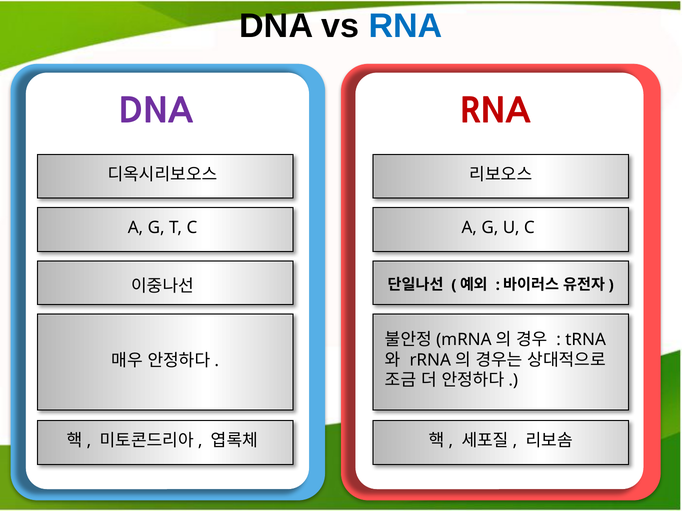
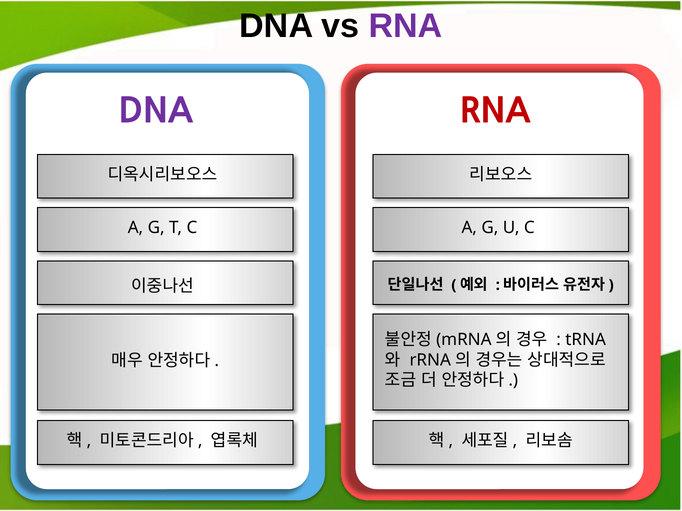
RNA colour: blue -> purple (406, 26)
